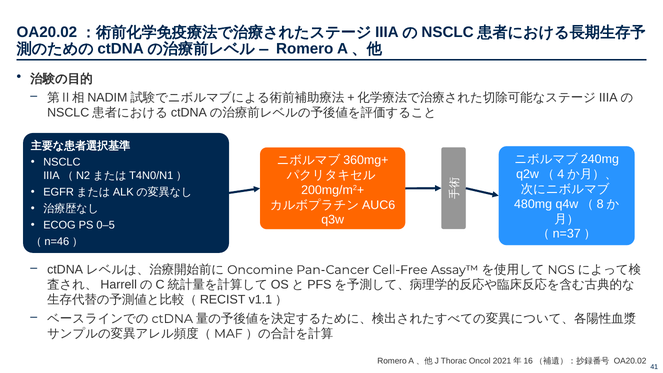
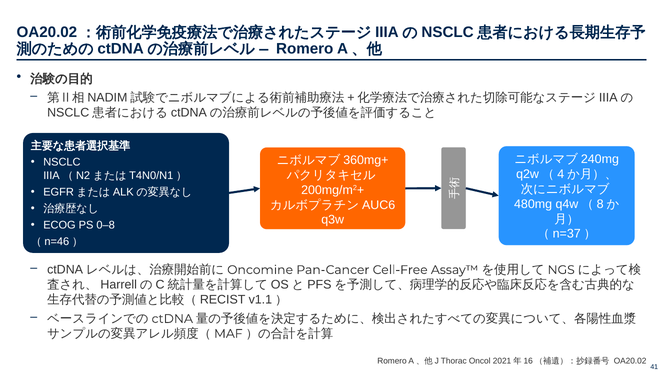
0–5: 0–5 -> 0–8 (106, 225)
